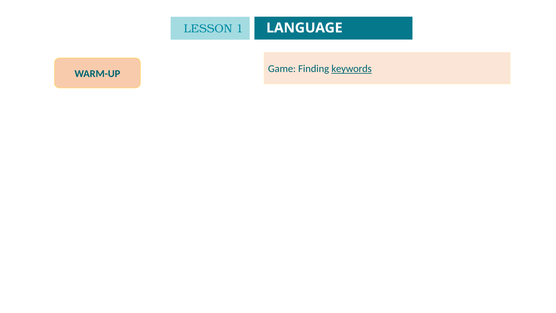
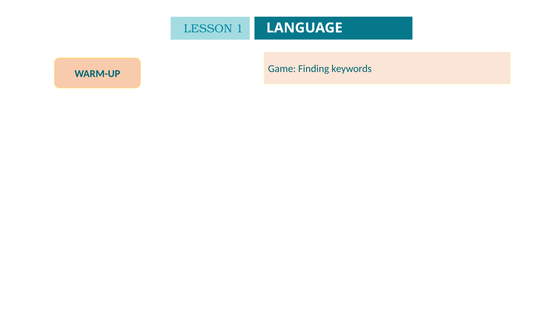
keywords underline: present -> none (352, 69)
